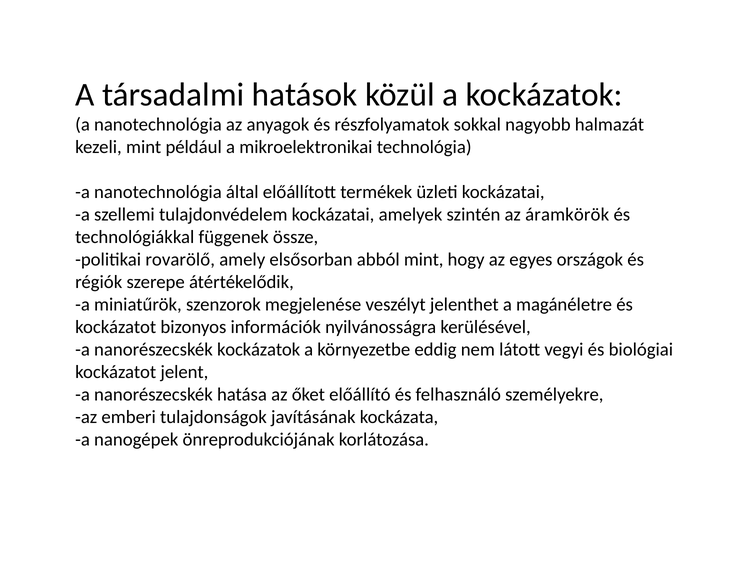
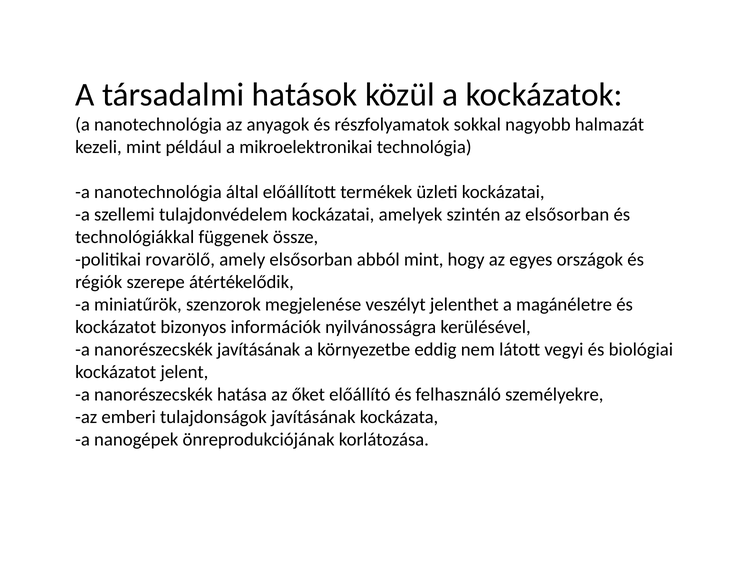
az áramkörök: áramkörök -> elsősorban (567, 215)
nanorészecskék kockázatok: kockázatok -> javításának (259, 350)
